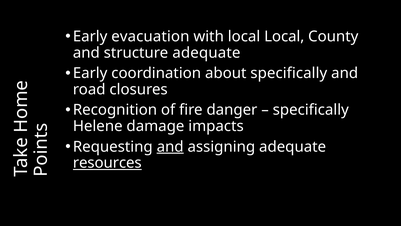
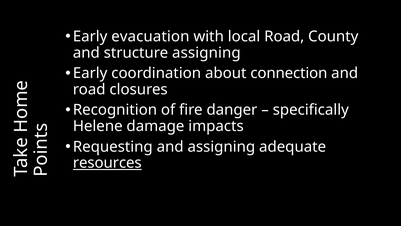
local Local: Local -> Road (284, 36)
structure adequate: adequate -> assigning (206, 53)
about specifically: specifically -> connection (289, 73)
and underline: present -> none (170, 146)
